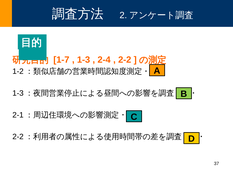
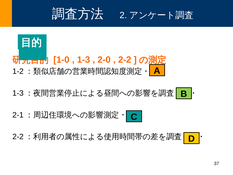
1-7: 1-7 -> 1-0 (61, 60)
2-4: 2-4 -> 2-0 (104, 60)
